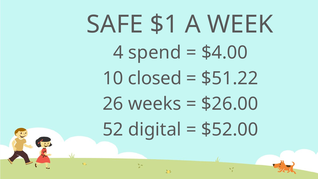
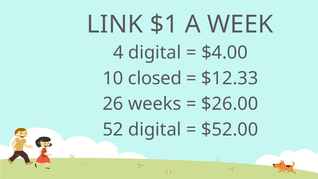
SAFE: SAFE -> LINK (115, 24)
4 spend: spend -> digital (155, 53)
$51.22: $51.22 -> $12.33 (230, 78)
